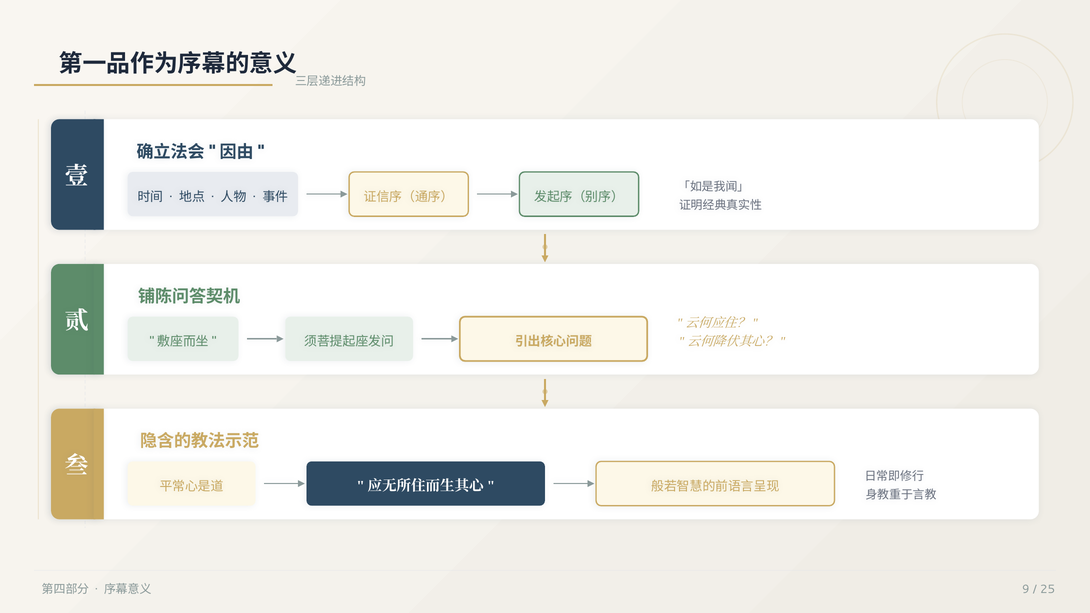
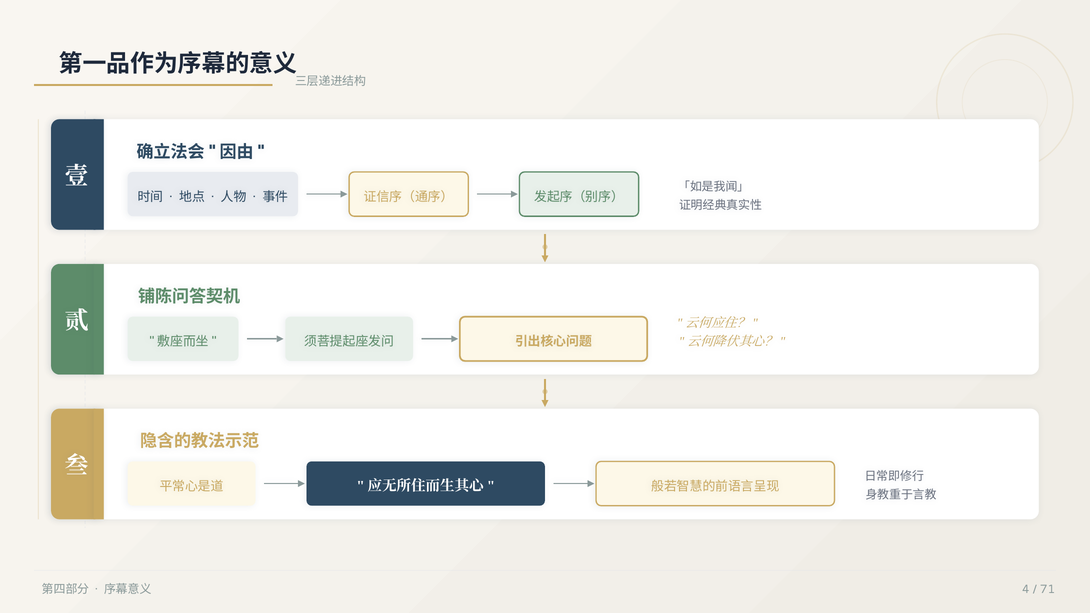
9: 9 -> 4 (1026, 590)
25: 25 -> 71 (1048, 590)
